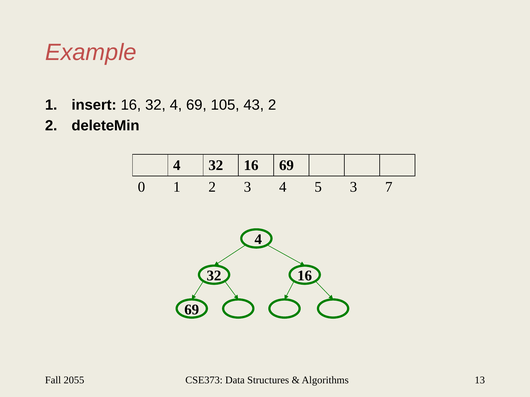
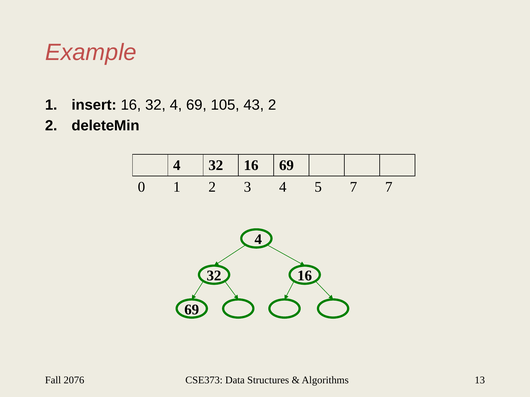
5 3: 3 -> 7 (353, 187)
2055: 2055 -> 2076 (74, 381)
